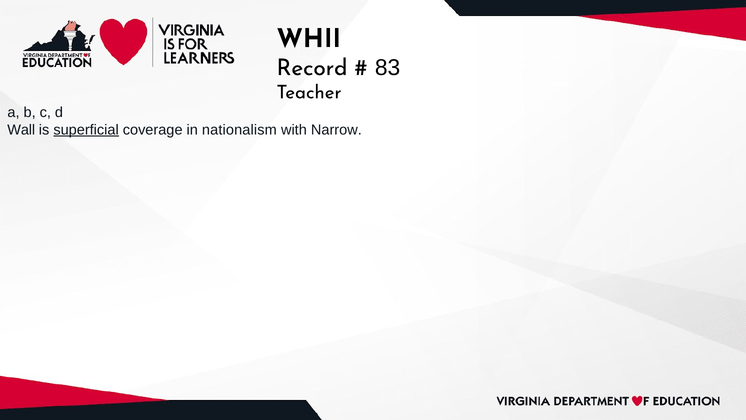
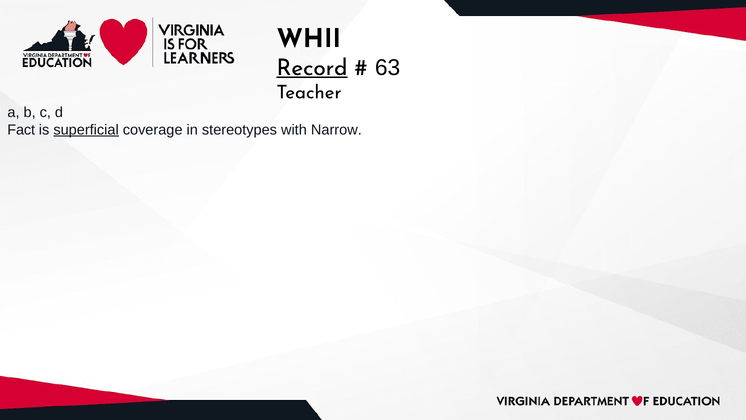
Record underline: none -> present (312, 67)
83: 83 -> 63 (388, 67)
Wall: Wall -> Fact (21, 130)
nationalism: nationalism -> stereotypes (239, 130)
